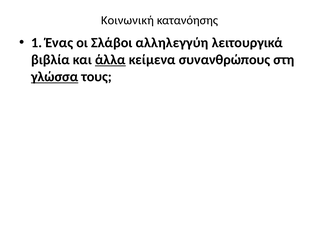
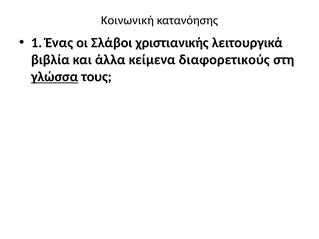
αλληλεγγύη: αλληλεγγύη -> χριστιανικής (172, 43)
άλλα underline: present -> none (110, 60)
συνανθρώπους: συνανθρώπους -> διαφορετικούς (224, 60)
